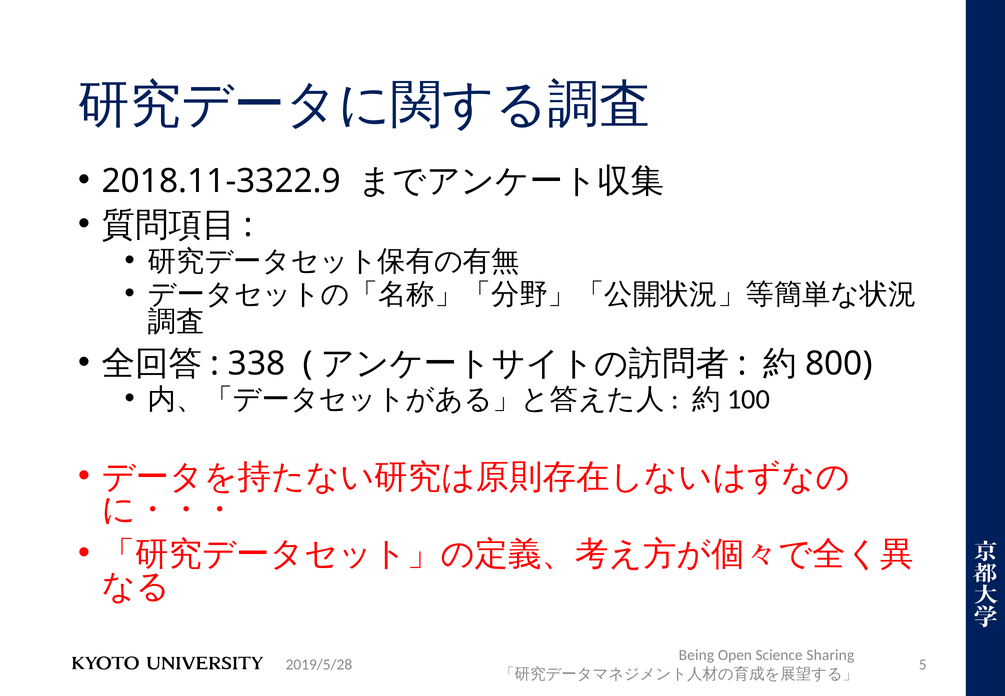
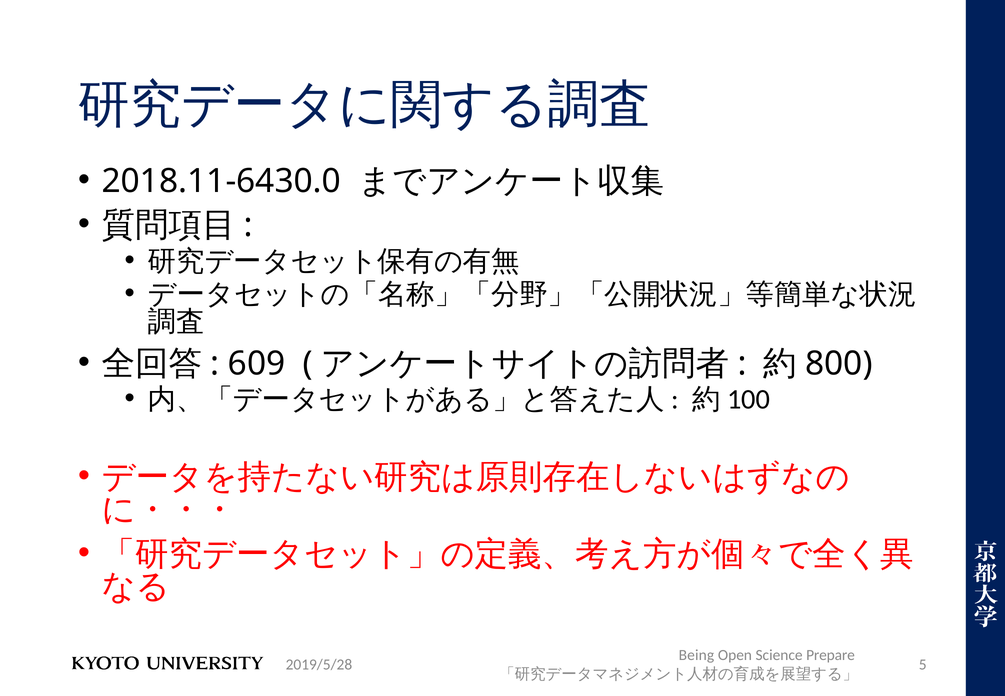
2018.11-3322.9: 2018.11-3322.9 -> 2018.11-6430.0 (221, 181)
338: 338 -> 609 (257, 363)
Sharing: Sharing -> Prepare (831, 655)
